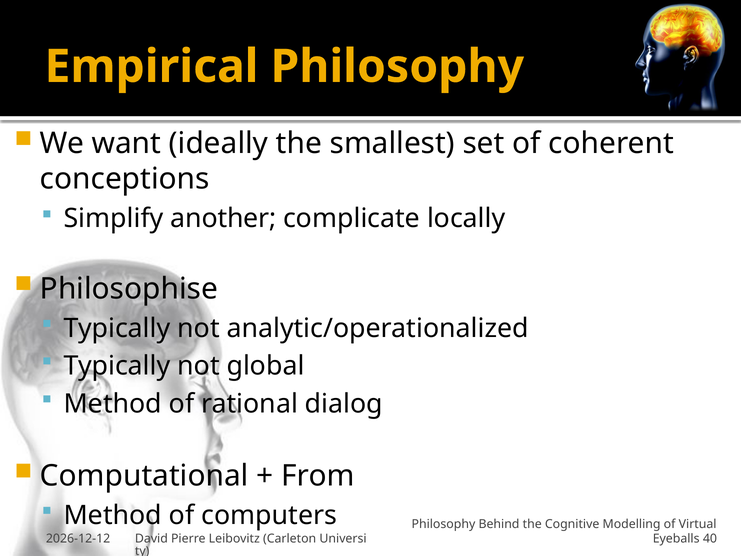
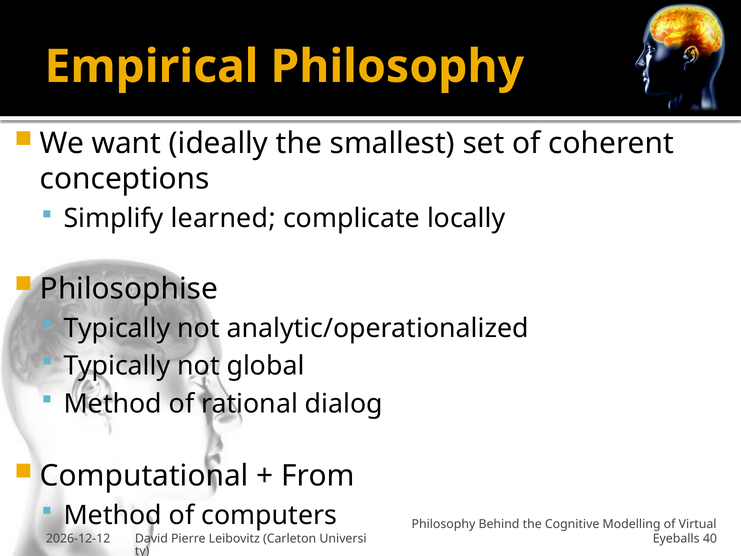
another: another -> learned (223, 219)
